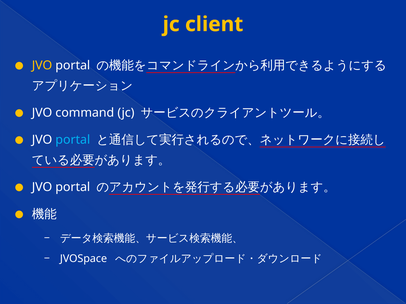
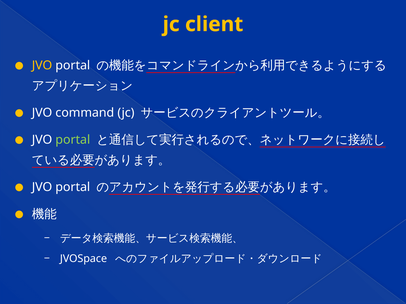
portal colour: light blue -> light green (73, 140)
